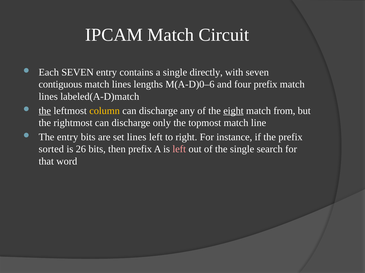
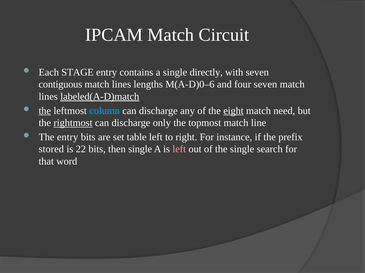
Each SEVEN: SEVEN -> STAGE (78, 72)
four prefix: prefix -> seven (265, 85)
labeled(A-D)match underline: none -> present (100, 97)
column colour: yellow -> light blue (105, 111)
from: from -> need (284, 111)
rightmost underline: none -> present (73, 123)
set lines: lines -> table (137, 137)
sorted: sorted -> stored (51, 150)
26: 26 -> 22 (81, 150)
then prefix: prefix -> single (140, 150)
